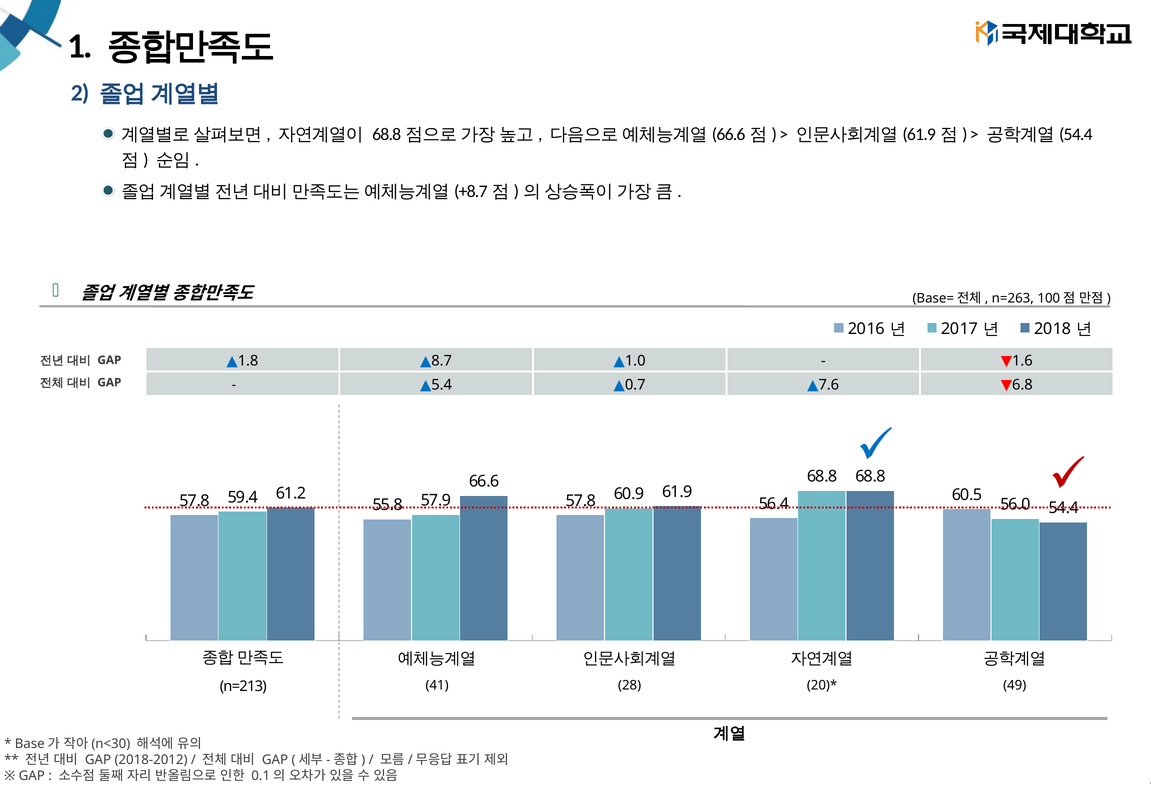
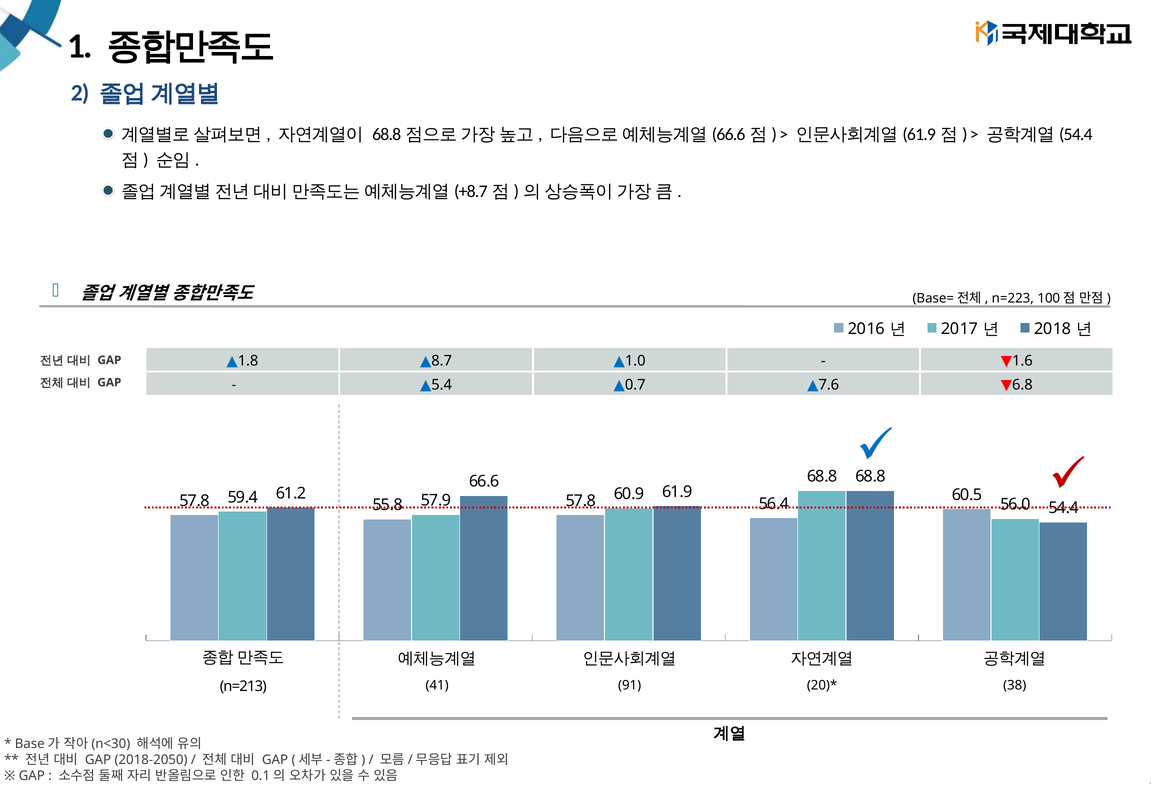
n=263: n=263 -> n=223 (1013, 298)
28: 28 -> 91 (630, 685)
49: 49 -> 38 (1015, 685)
2018-2012: 2018-2012 -> 2018-2050 (151, 760)
